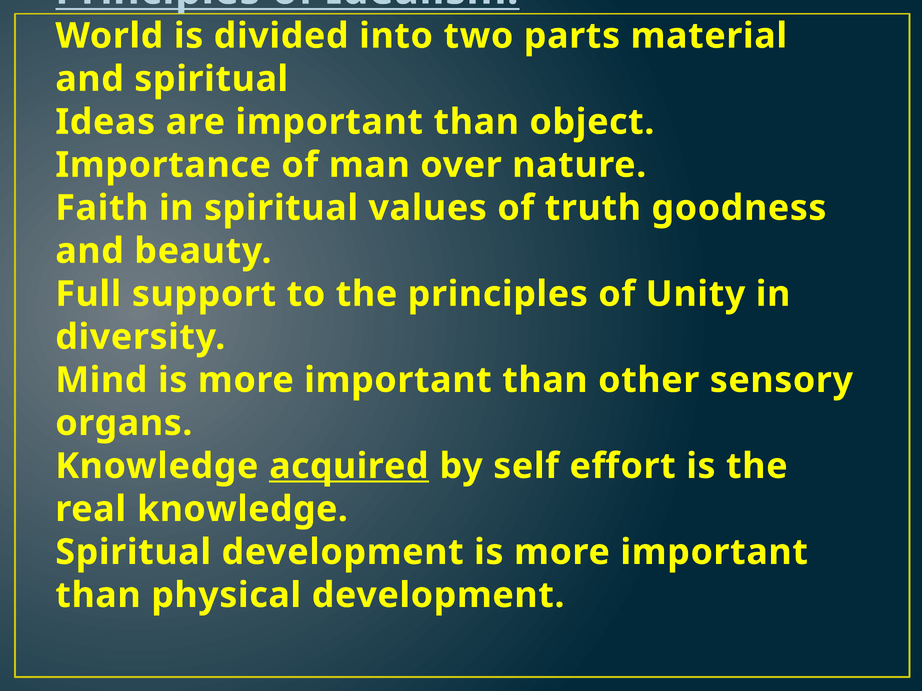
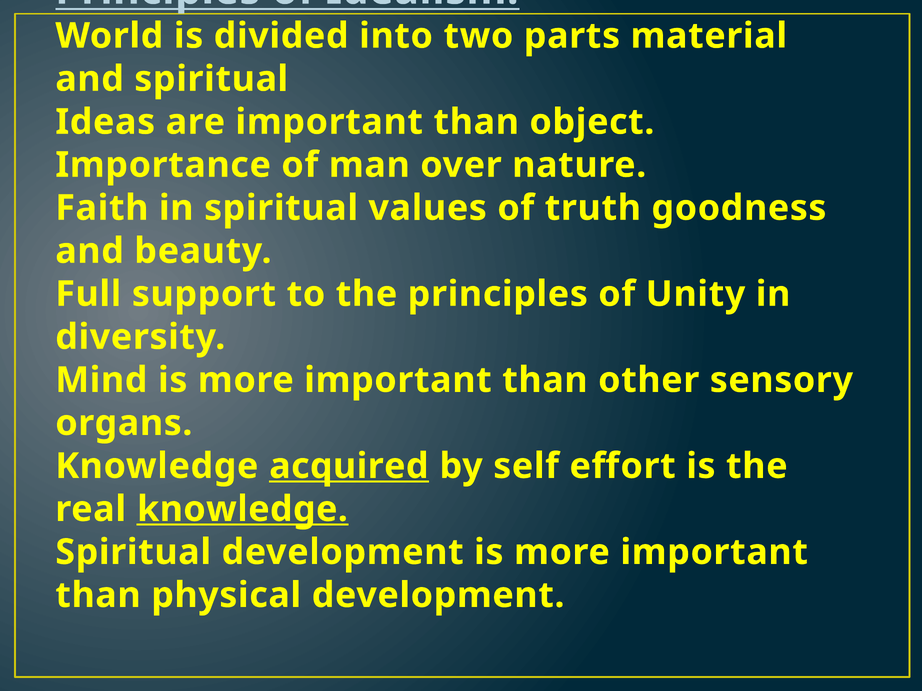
knowledge underline: none -> present (242, 509)
